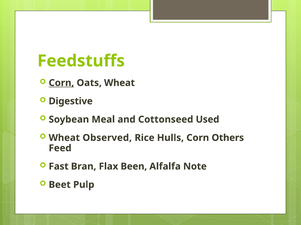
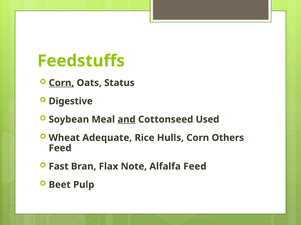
Oats Wheat: Wheat -> Status (119, 83)
and underline: none -> present (127, 120)
Observed: Observed -> Adequate (107, 138)
Been: Been -> Note (134, 167)
Alfalfa Note: Note -> Feed (195, 167)
